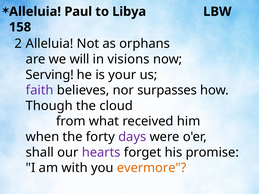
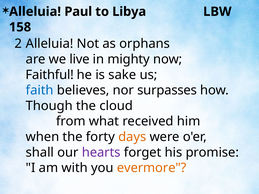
will: will -> live (80, 59)
visions: visions -> mighty (129, 59)
Serving: Serving -> Faithful (50, 75)
your: your -> sake (122, 75)
faith colour: purple -> blue (40, 90)
days colour: purple -> orange (132, 137)
